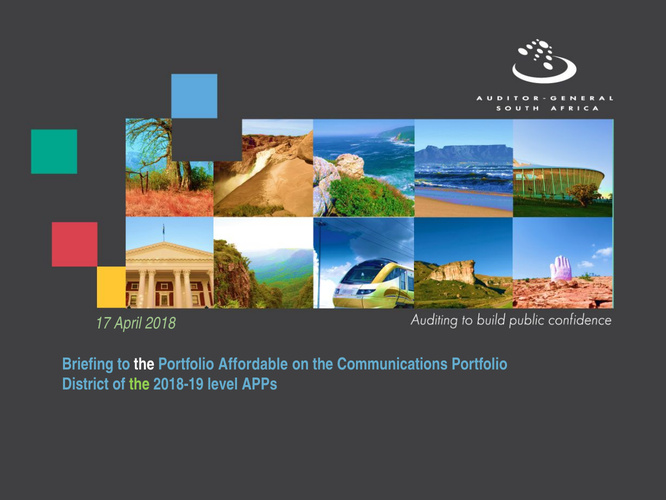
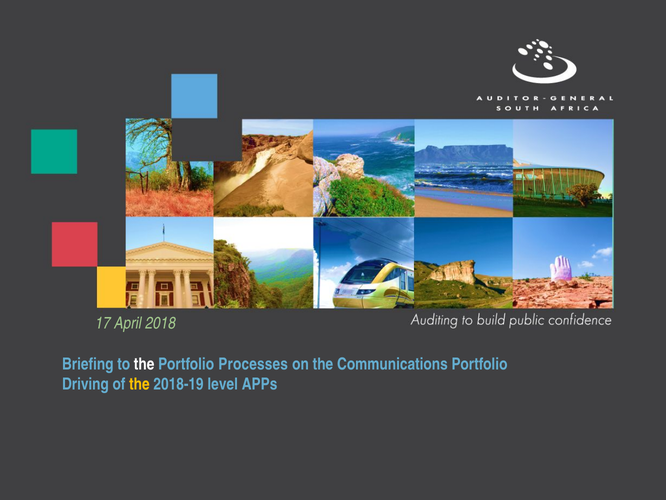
Affordable: Affordable -> Processes (253, 364)
District: District -> Driving (85, 384)
the colour: light green -> yellow (139, 384)
